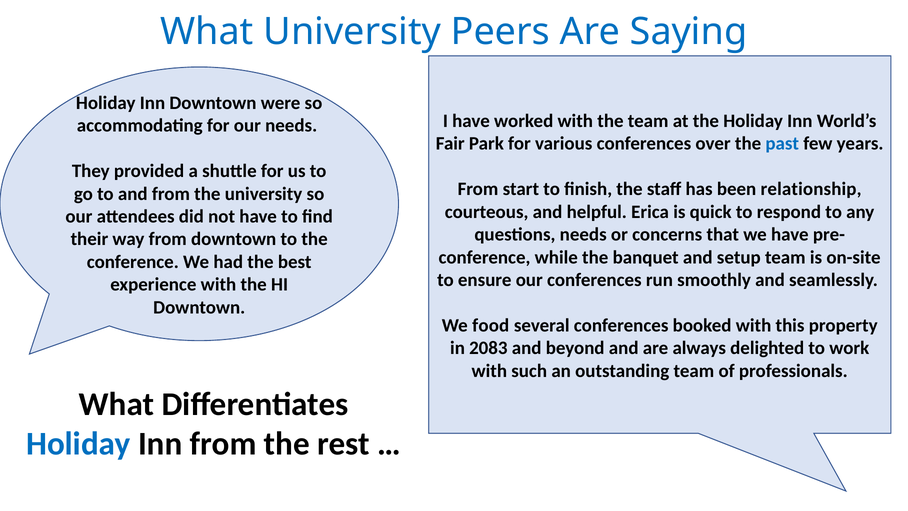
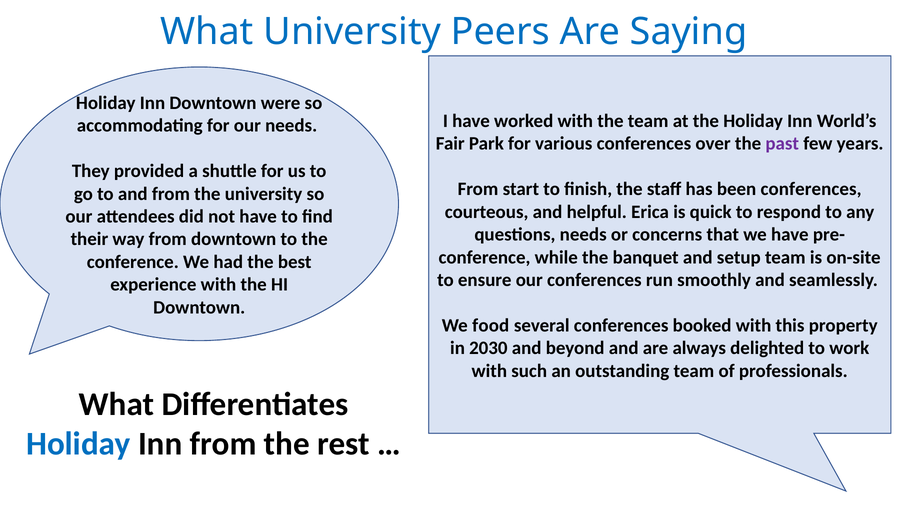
past colour: blue -> purple (782, 144)
been relationship: relationship -> conferences (811, 189)
2083: 2083 -> 2030 (488, 348)
